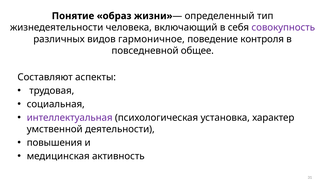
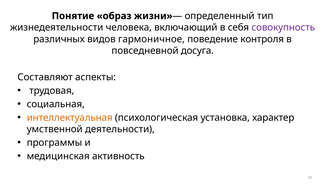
общее: общее -> досуга (197, 51)
интеллектуальная colour: purple -> orange (70, 118)
повышения: повышения -> программы (54, 143)
